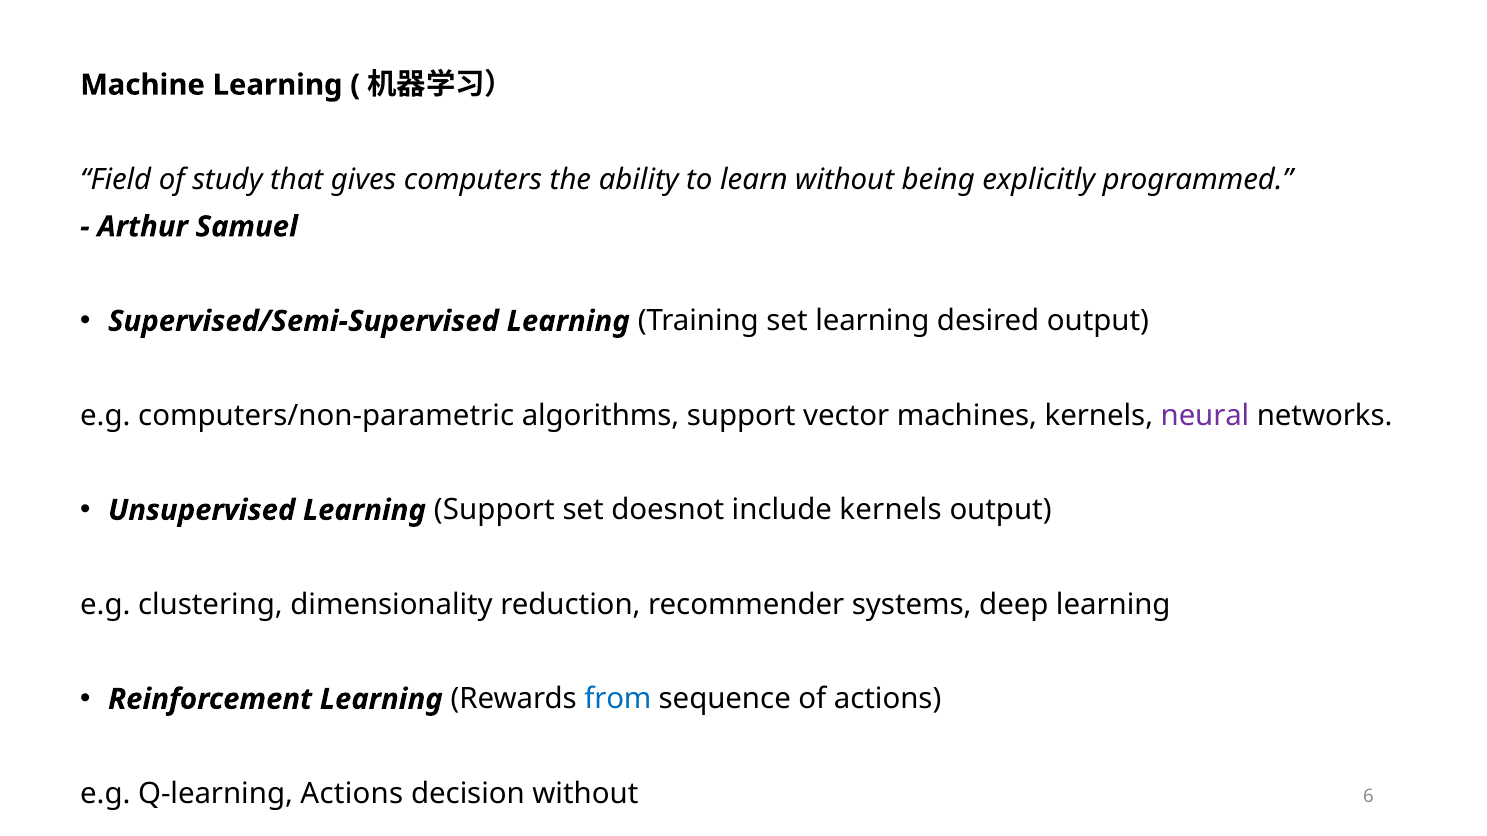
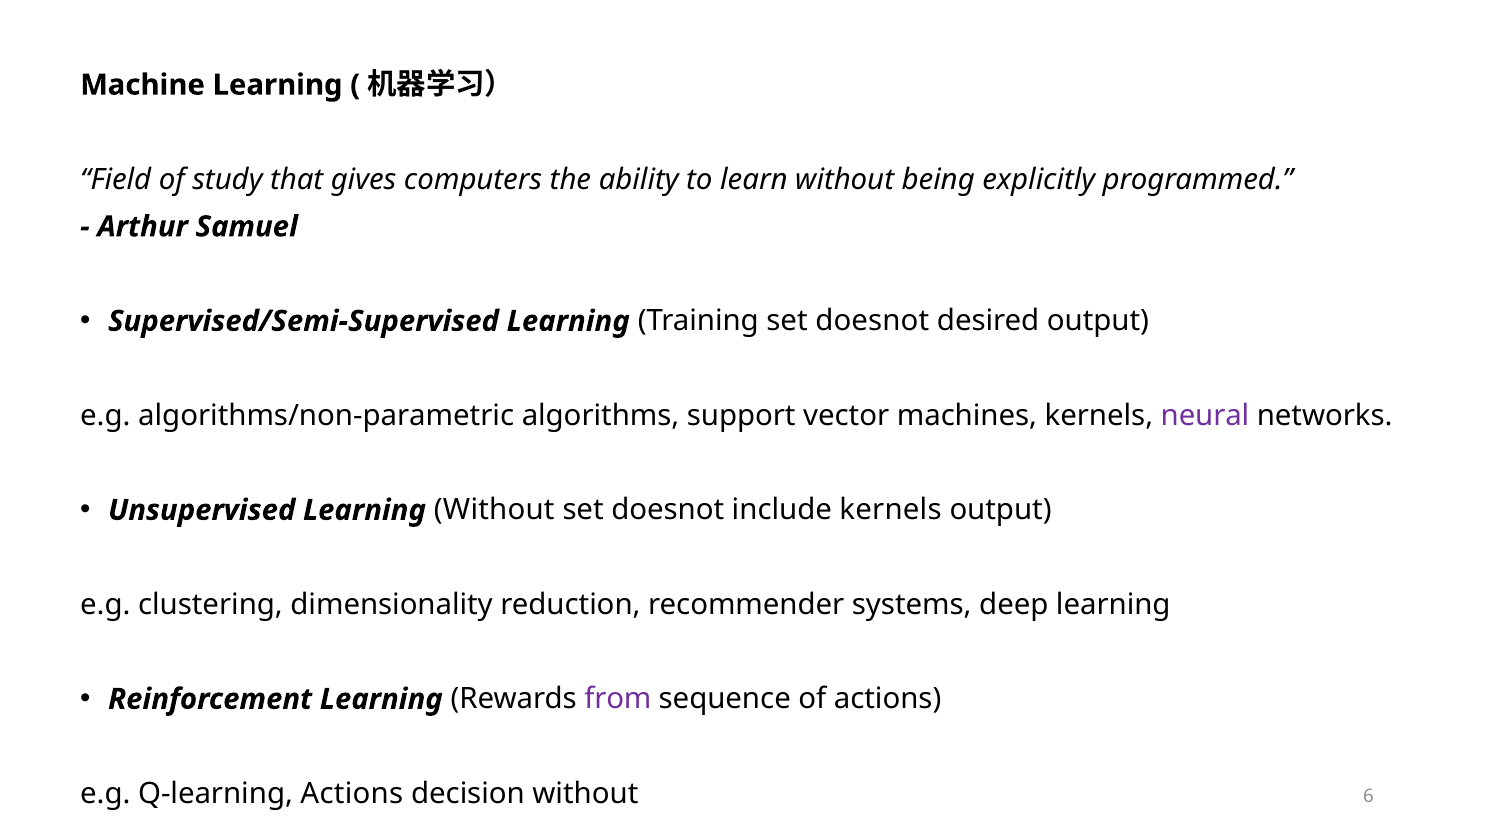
Training set learning: learning -> doesnot (872, 321)
computers/non-parametric: computers/non-parametric -> algorithms/non-parametric (326, 416)
Learning Support: Support -> Without (494, 510)
from colour: blue -> purple (618, 699)
